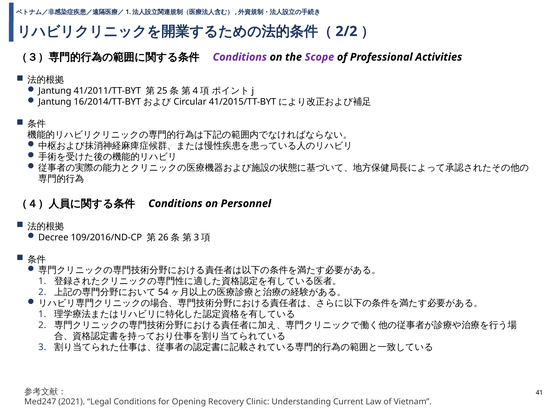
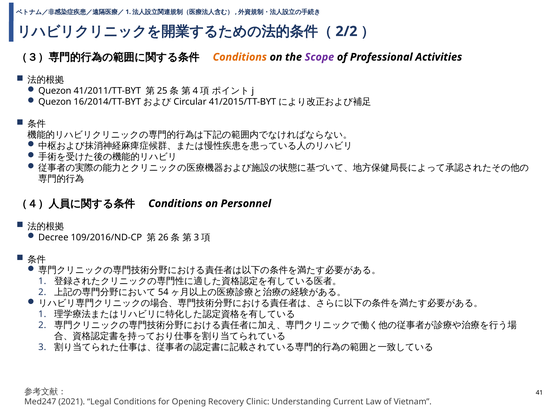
Conditions colour: purple -> orange (240, 57)
Jantung: Jantung -> Quezon (55, 91)
Jantung: Jantung -> Quezon (55, 102)
